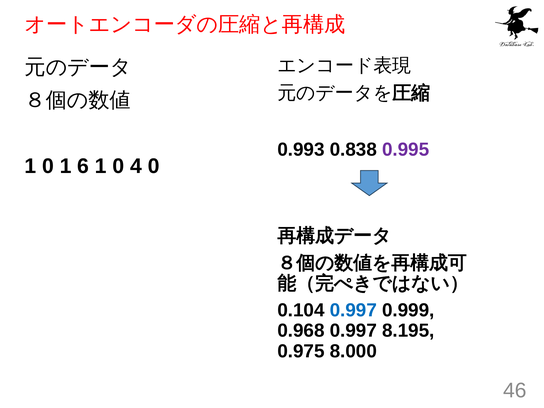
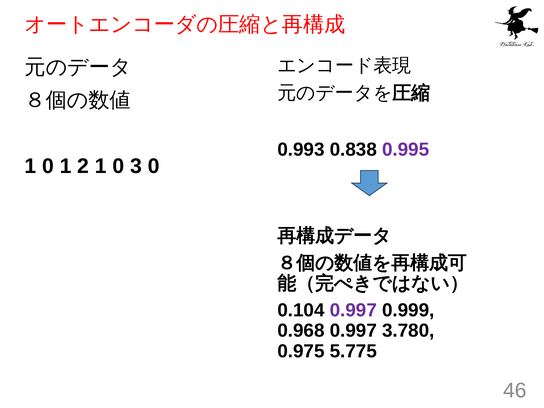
6: 6 -> 2 (83, 166)
4: 4 -> 3 (136, 166)
0.997 colour: blue -> purple (353, 310)
8.195: 8.195 -> 3.780 (408, 331)
8.000: 8.000 -> 5.775 (353, 351)
